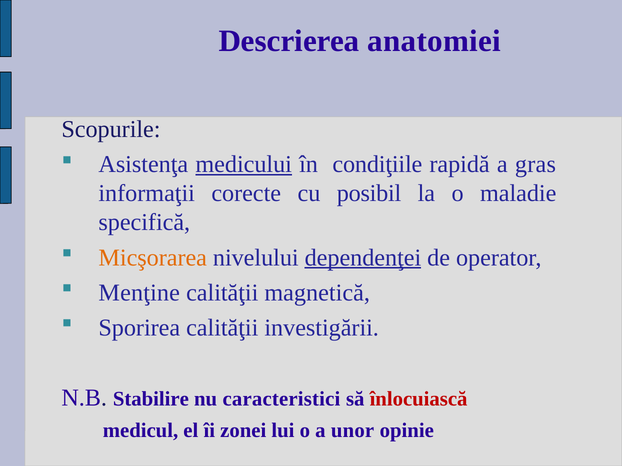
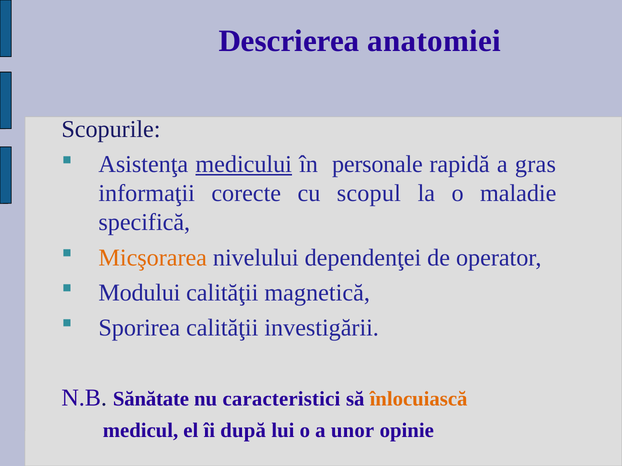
condiţiile: condiţiile -> personale (377, 165)
posibil: posibil -> scopul (369, 194)
dependenţei underline: present -> none (363, 258)
Menţine: Menţine -> Modului (139, 293)
Stabilire: Stabilire -> Sănătate (151, 399)
înlocuiască colour: red -> orange (419, 399)
zonei: zonei -> după (243, 431)
